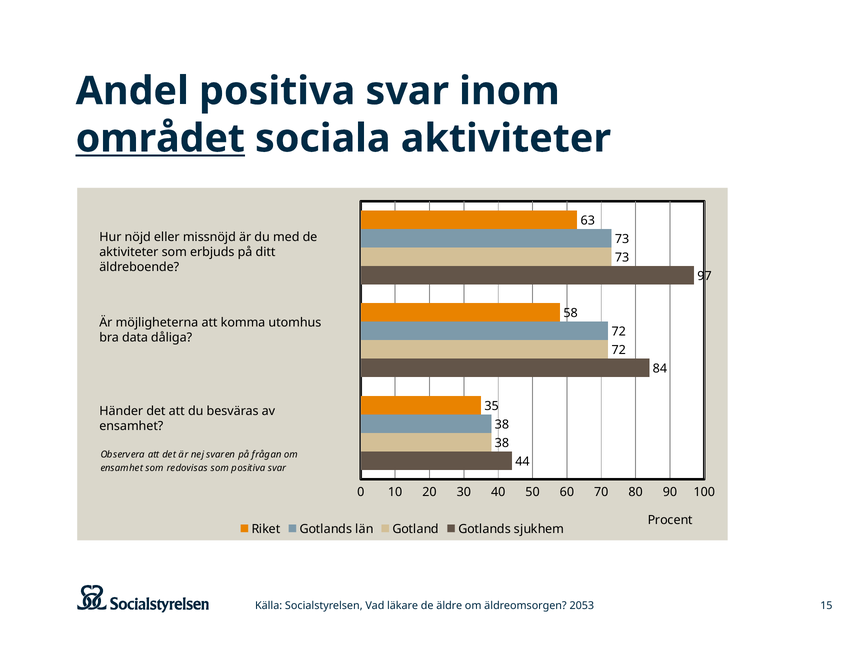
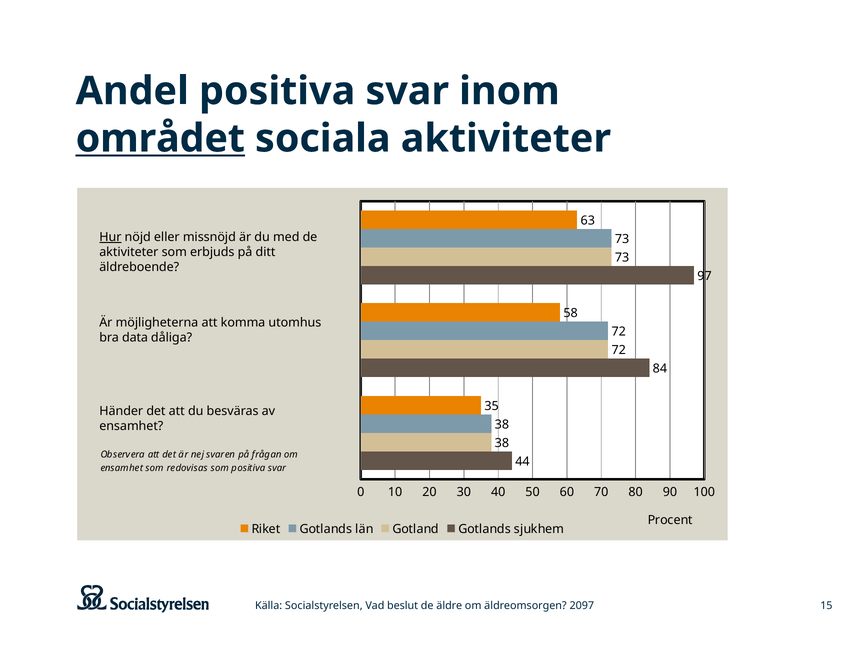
Hur underline: none -> present (110, 237)
läkare: läkare -> beslut (403, 605)
2053: 2053 -> 2097 (582, 605)
